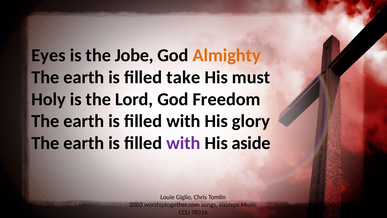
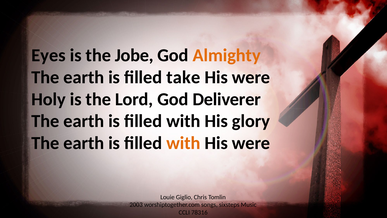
must: must -> were (251, 77)
Freedom: Freedom -> Deliverer (227, 99)
with colour: purple -> orange (183, 143)
aside: aside -> were (251, 143)
